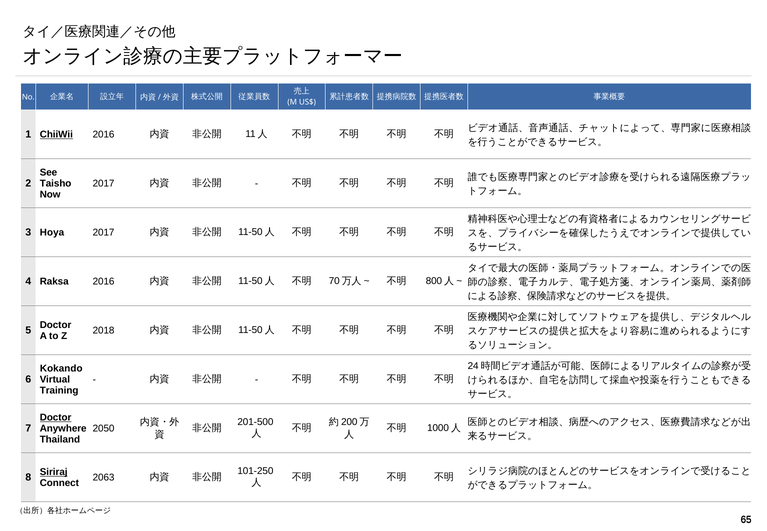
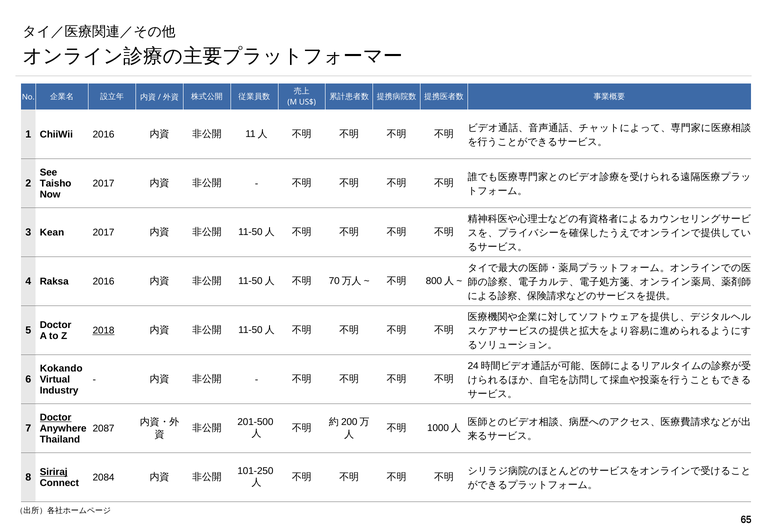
ChiiWii underline: present -> none (56, 134)
Hoya: Hoya -> Kean (52, 232)
2018 underline: none -> present (104, 330)
Training: Training -> Industry (59, 390)
2050: 2050 -> 2087 (104, 428)
2063: 2063 -> 2084 (104, 477)
